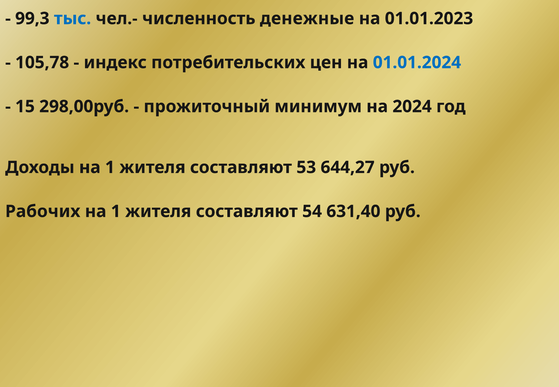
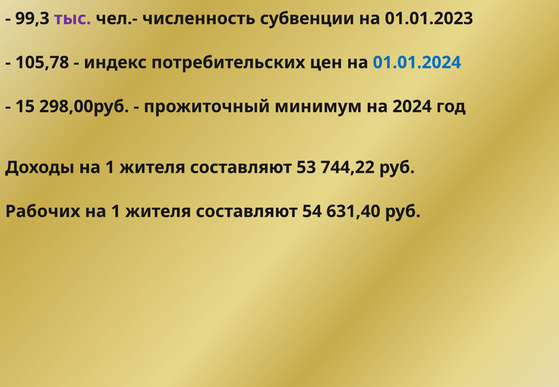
тыс colour: blue -> purple (73, 18)
денежные: денежные -> субвенции (307, 18)
644,27: 644,27 -> 744,22 (348, 167)
